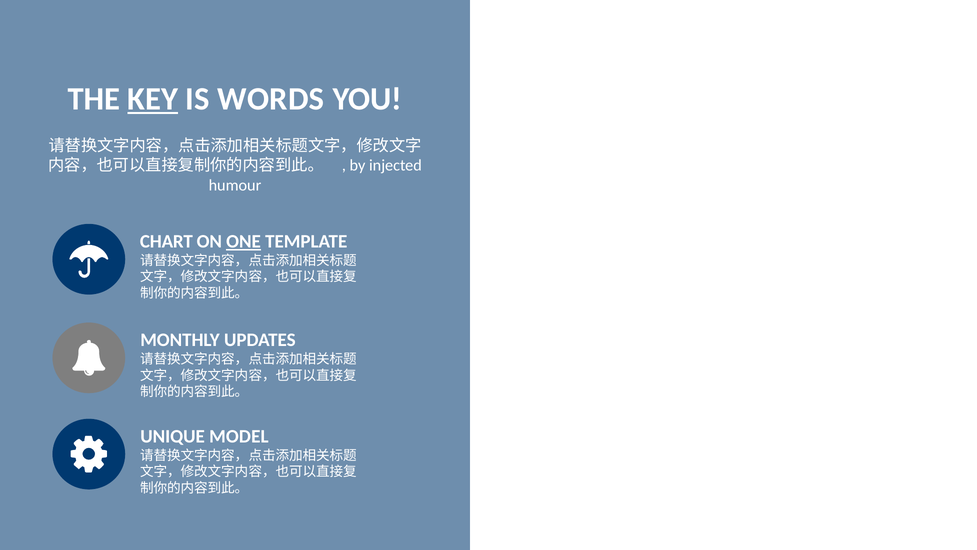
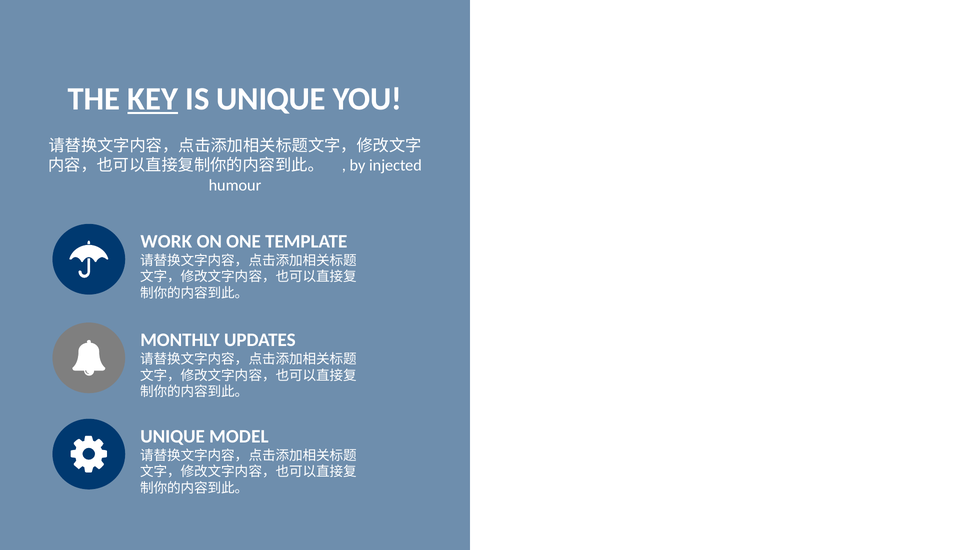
IS WORDS: WORDS -> UNIQUE (271, 99)
CHART: CHART -> WORK (166, 241)
ONE underline: present -> none (244, 241)
